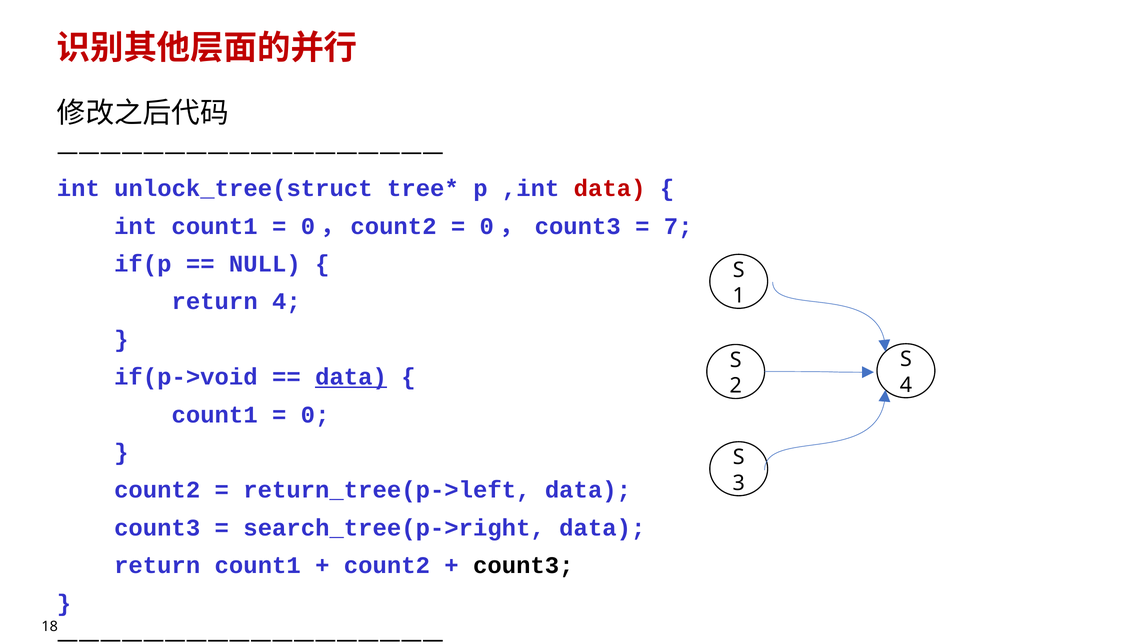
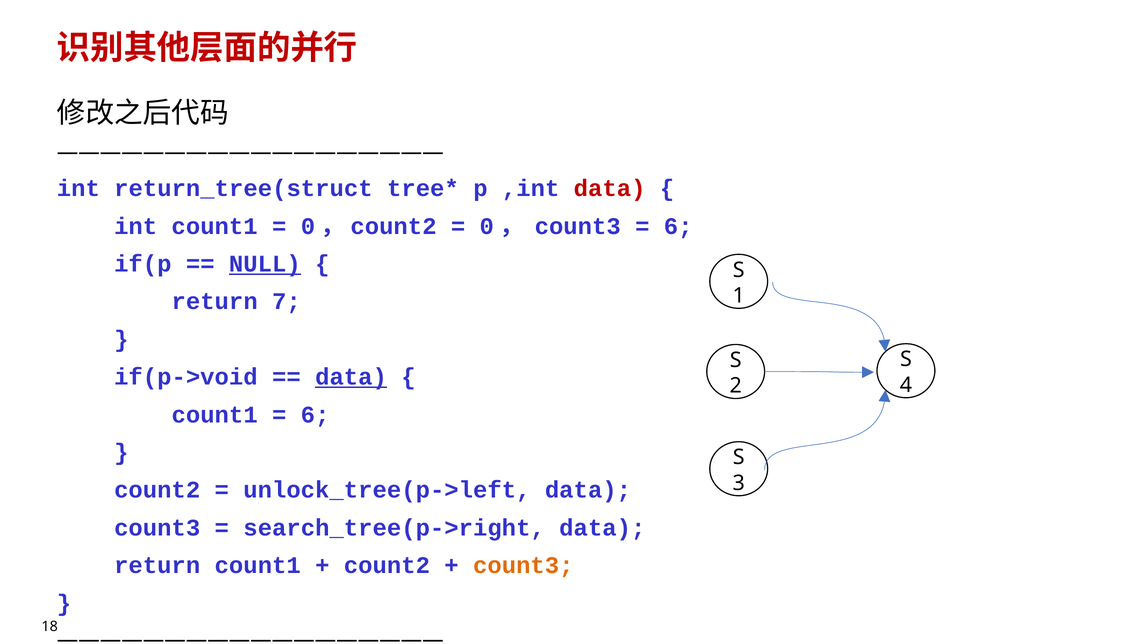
unlock_tree(struct: unlock_tree(struct -> return_tree(struct (243, 189)
7: 7 -> 6 (678, 226)
NULL underline: none -> present (265, 264)
return 4: 4 -> 7 (286, 302)
0: 0 -> 6 (315, 415)
return_tree(p->left: return_tree(p->left -> unlock_tree(p->left (387, 491)
count3 colour: black -> orange (523, 566)
